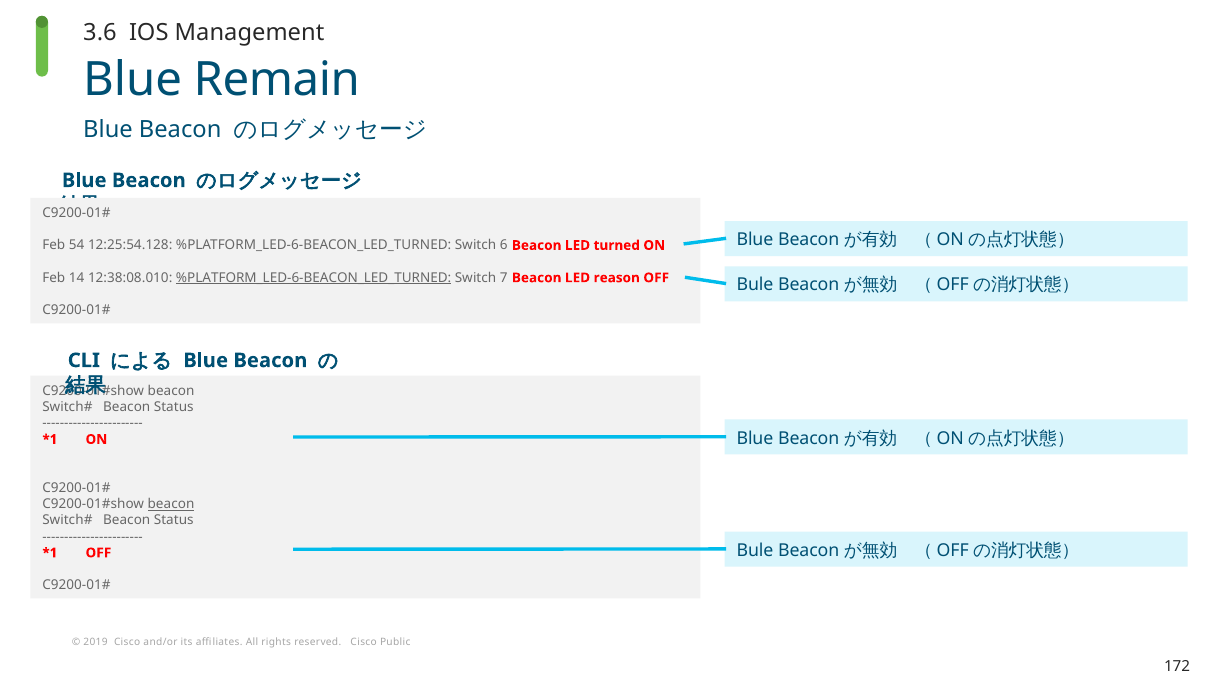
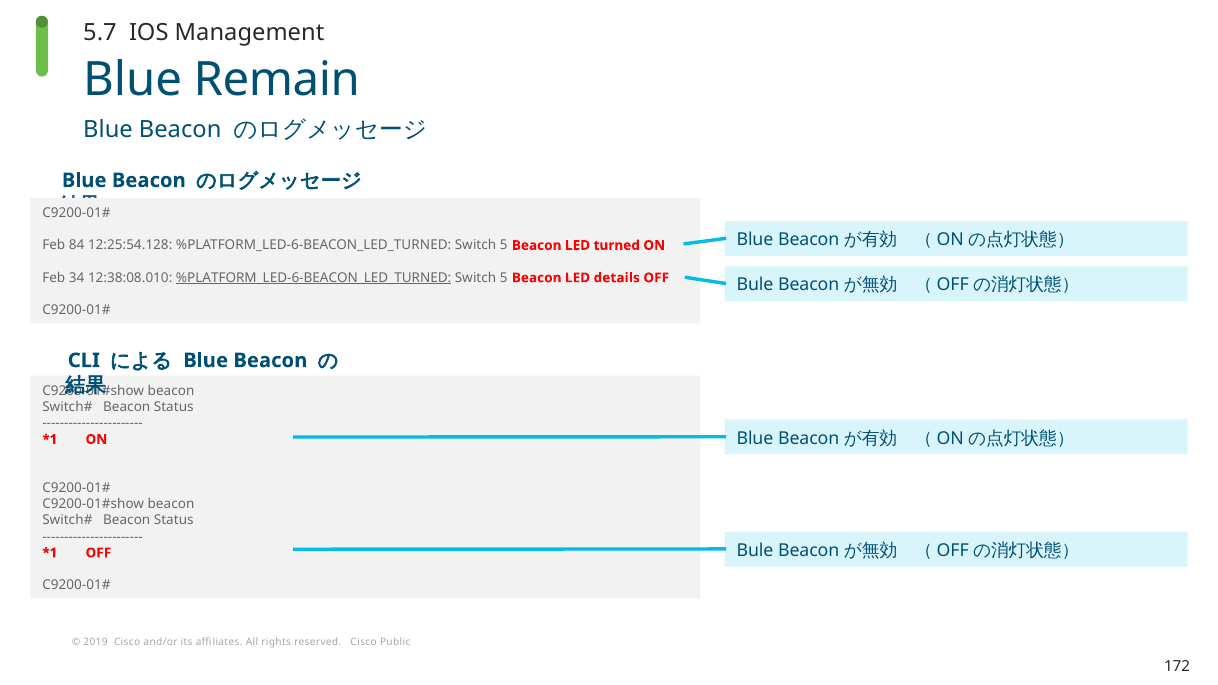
3.6: 3.6 -> 5.7 (100, 33)
54: 54 -> 84 (77, 245)
12:25:54.128 %PLATFORM_LED-6-BEACON_LED_TURNED Switch 6: 6 -> 5 (504, 245)
14: 14 -> 34 (77, 278)
7: 7 -> 5 (504, 278)
reason: reason -> details (617, 278)
beacon underline: present -> none (171, 504)
